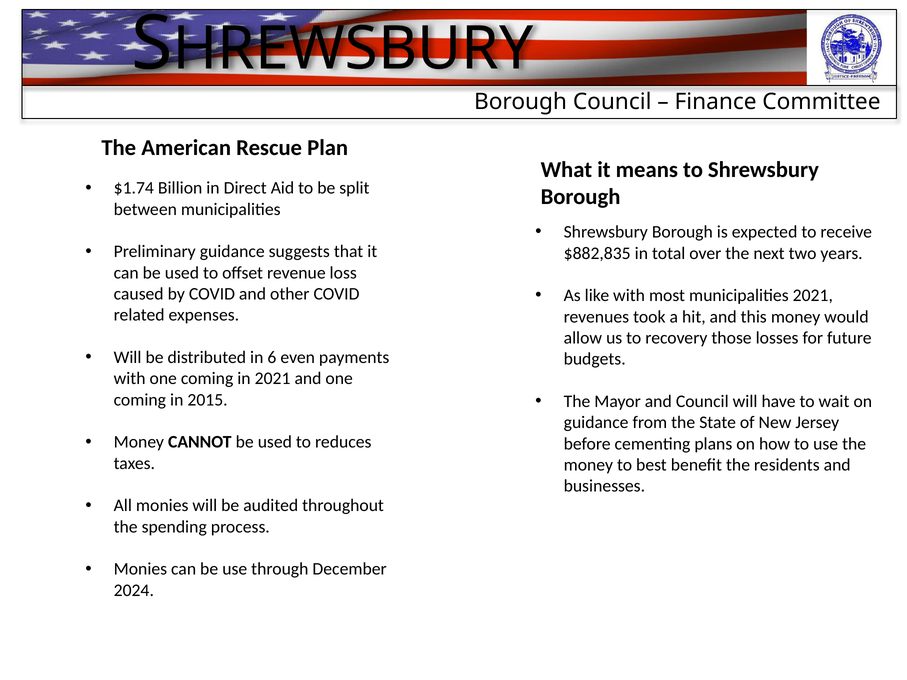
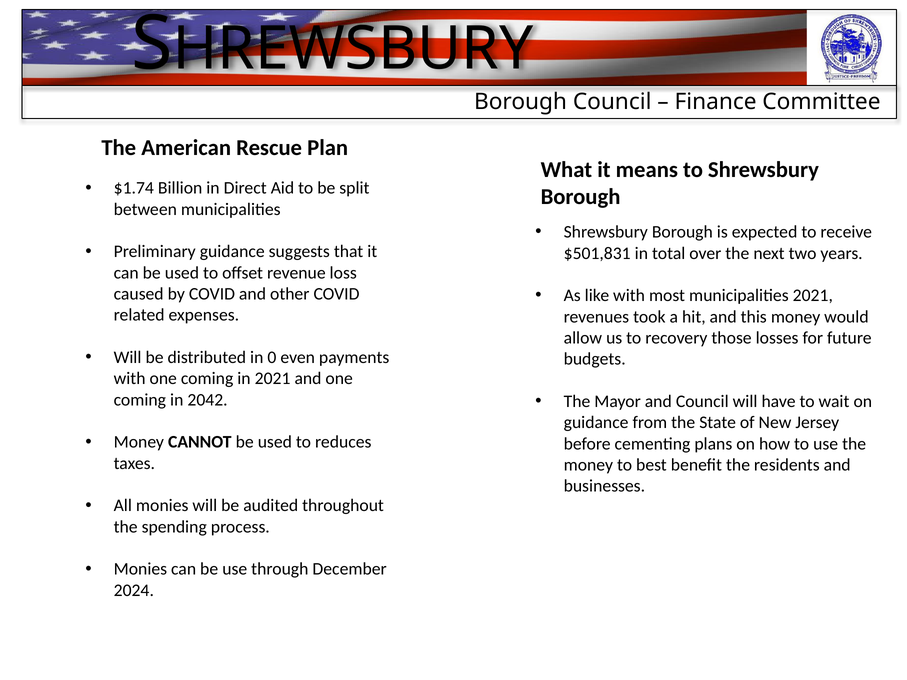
$882,835: $882,835 -> $501,831 (597, 253)
6: 6 -> 0 (272, 358)
2015: 2015 -> 2042 (208, 400)
